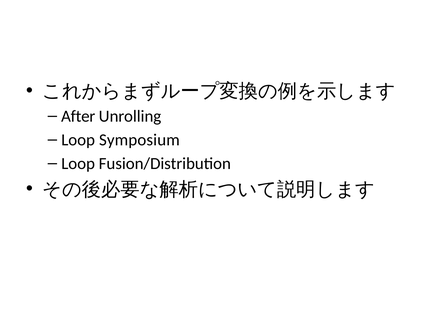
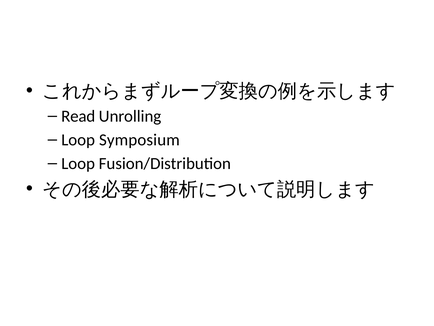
After: After -> Read (78, 116)
